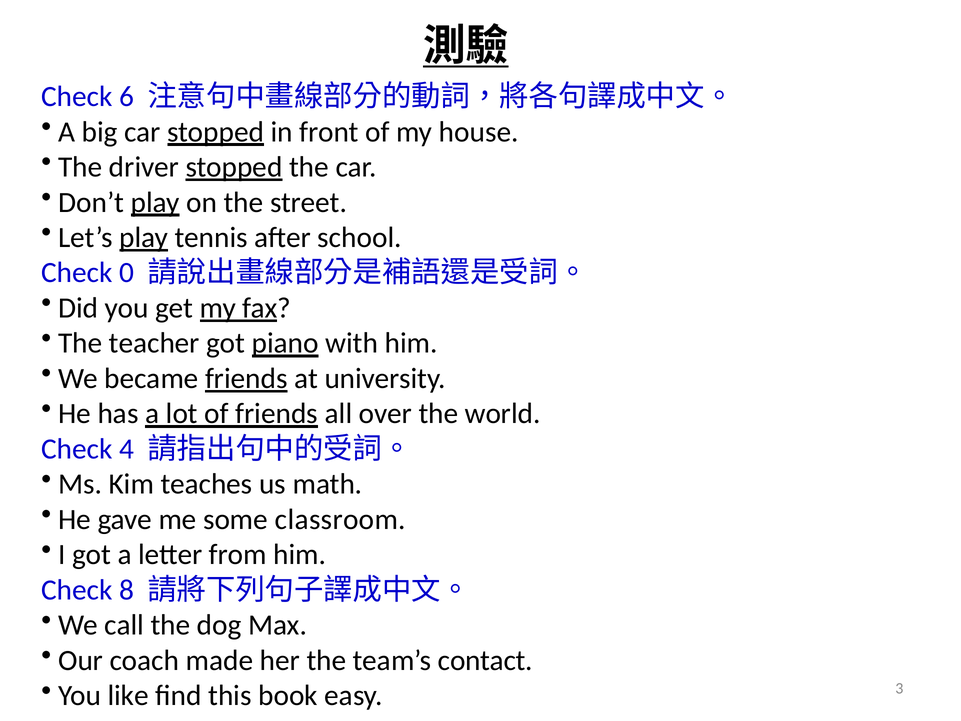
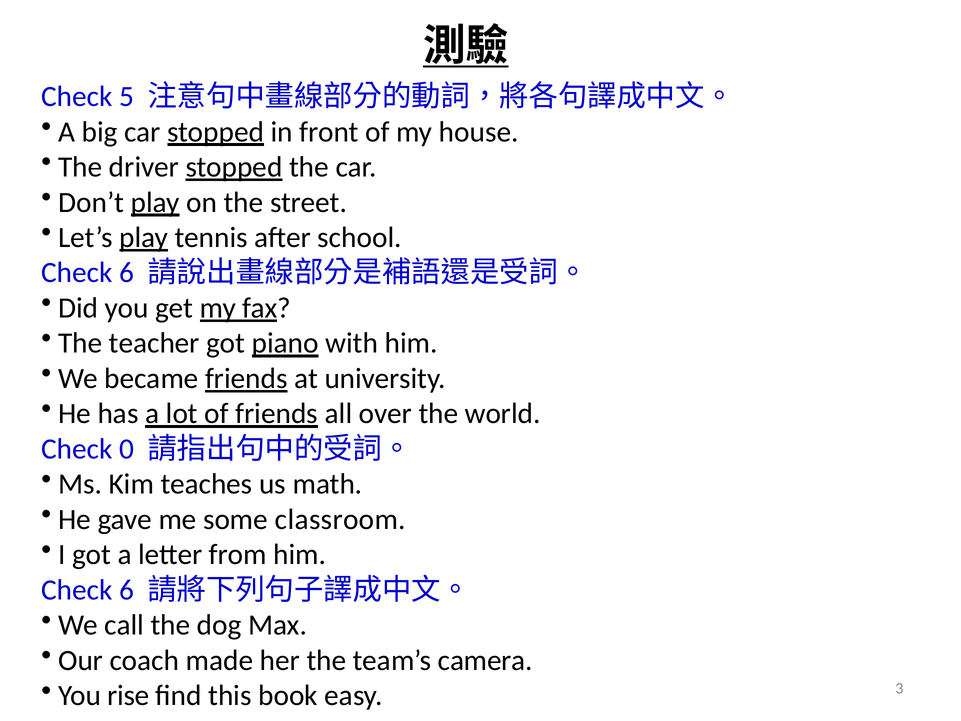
6: 6 -> 5 (127, 97)
0: 0 -> 6 (127, 273)
4: 4 -> 0 (127, 449)
8: 8 -> 6 (127, 590)
contact: contact -> camera (485, 660)
like: like -> rise (128, 695)
